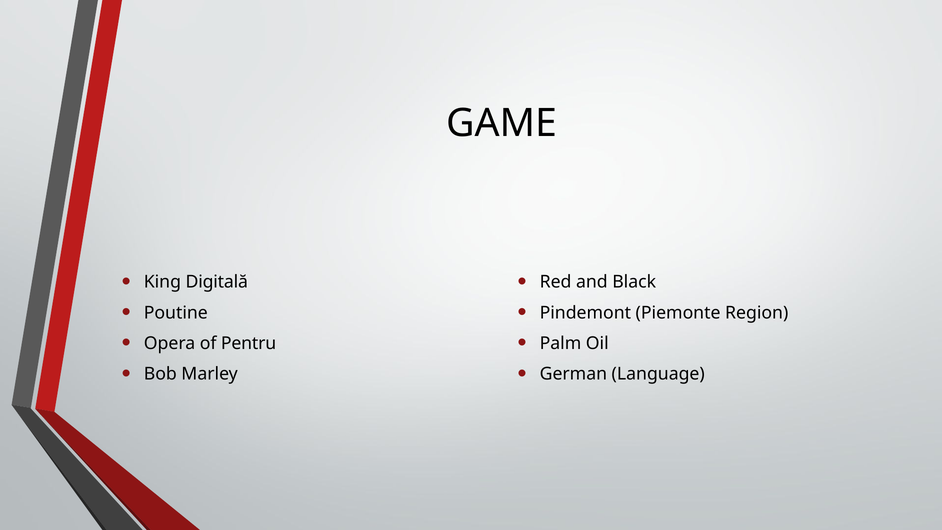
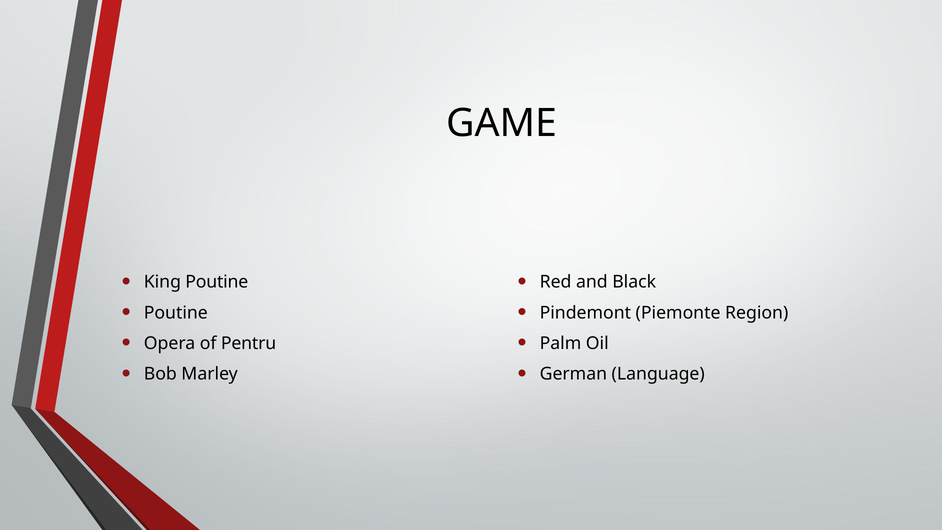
King Digitală: Digitală -> Poutine (217, 282)
